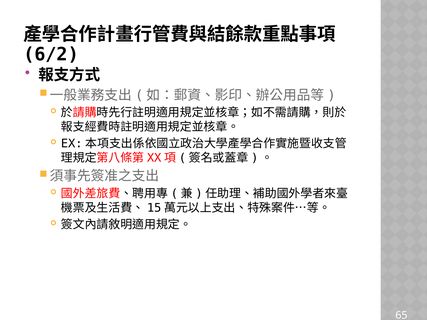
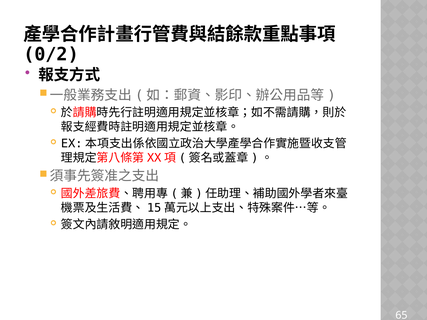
6/2: 6/2 -> 0/2 (51, 54)
